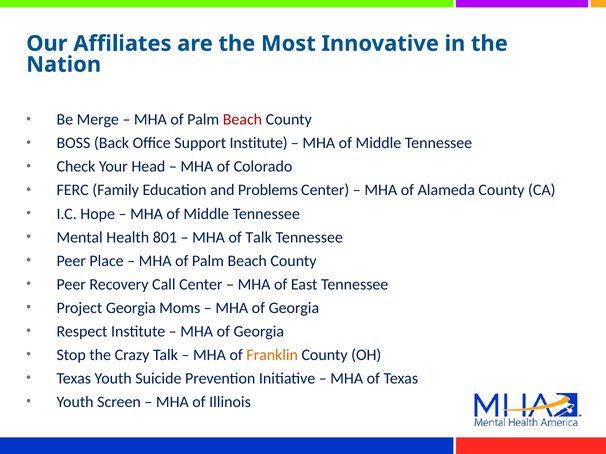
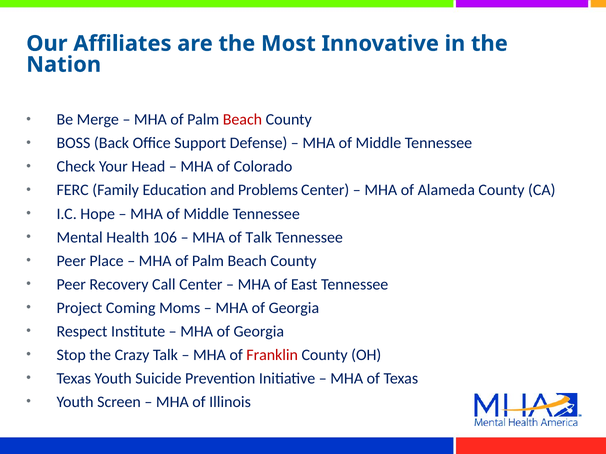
Support Institute: Institute -> Defense (259, 143)
801: 801 -> 106 (165, 238)
Project Georgia: Georgia -> Coming (131, 308)
Franklin colour: orange -> red (272, 355)
